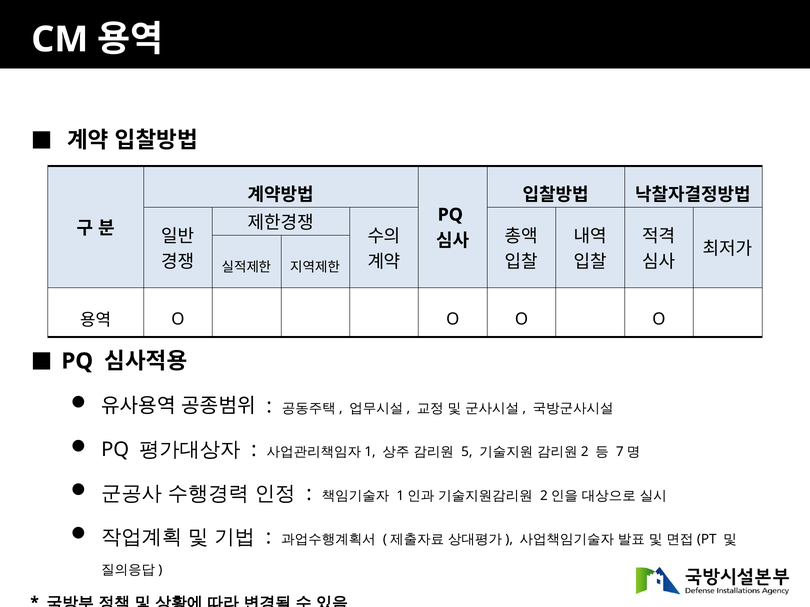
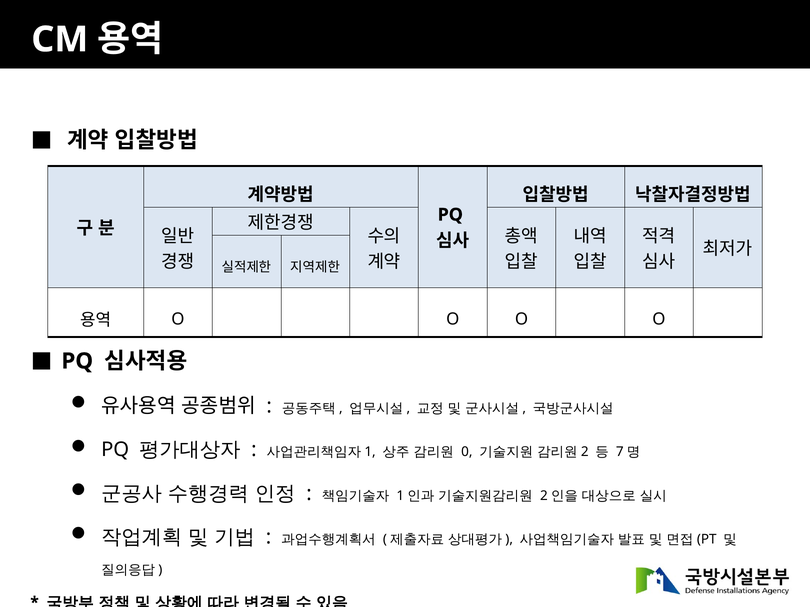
5: 5 -> 0 (467, 452)
